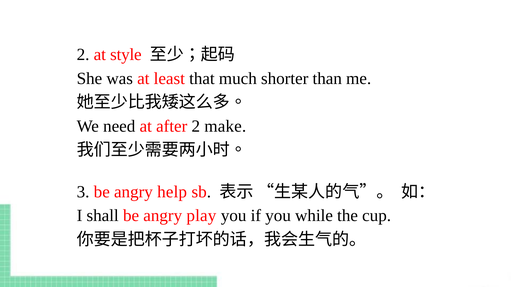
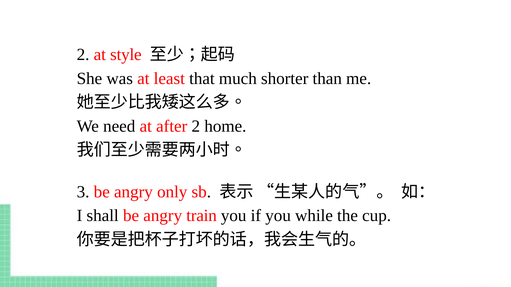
make: make -> home (225, 126)
help: help -> only (172, 192)
play: play -> train (202, 216)
